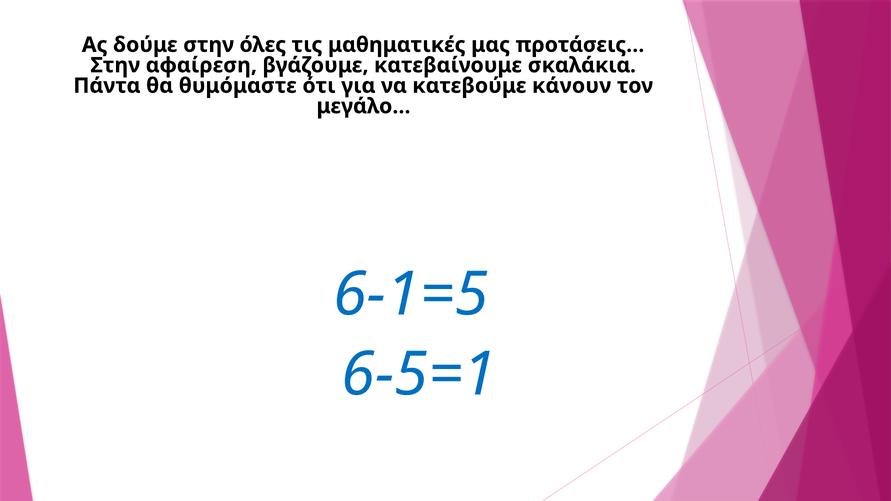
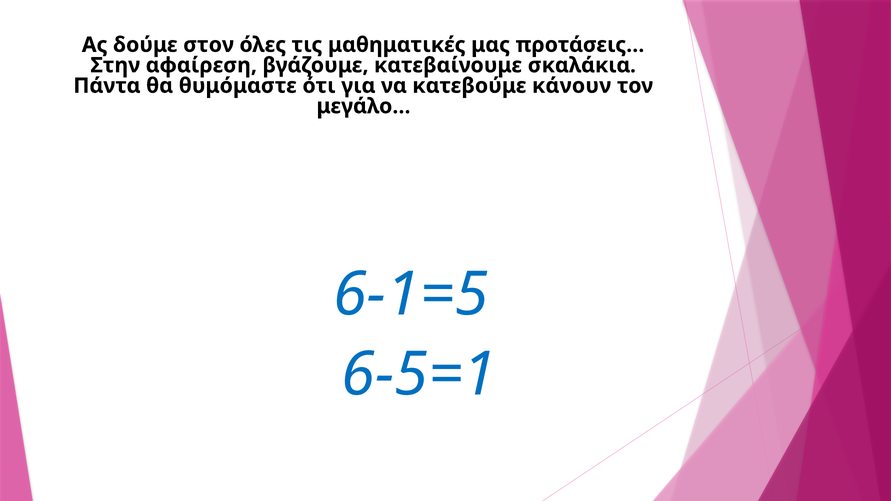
δούμε στην: στην -> στον (209, 45)
